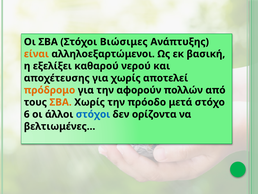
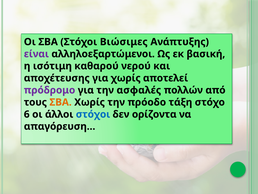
είναι colour: orange -> purple (36, 54)
εξελίξει: εξελίξει -> ισότιμη (52, 66)
πρόδρομο colour: orange -> purple (50, 90)
αφορούν: αφορούν -> ασφαλές (139, 90)
μετά: μετά -> τάξη (180, 102)
βελτιωμένες…: βελτιωμένες… -> απαγόρευση… (60, 126)
